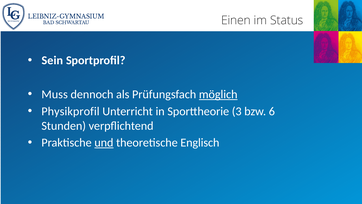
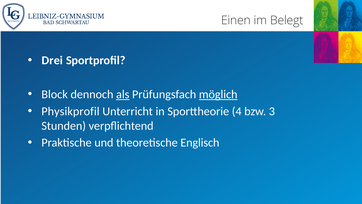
Status: Status -> Belegt (287, 20)
Sein: Sein -> Drei (52, 60)
Muss: Muss -> Block (55, 94)
als underline: none -> present (123, 94)
3: 3 -> 4 (237, 111)
6: 6 -> 3 (272, 111)
und underline: present -> none (104, 142)
